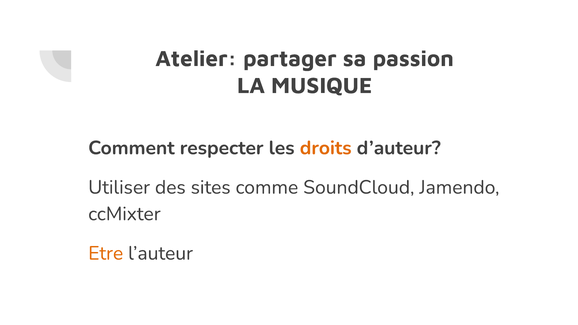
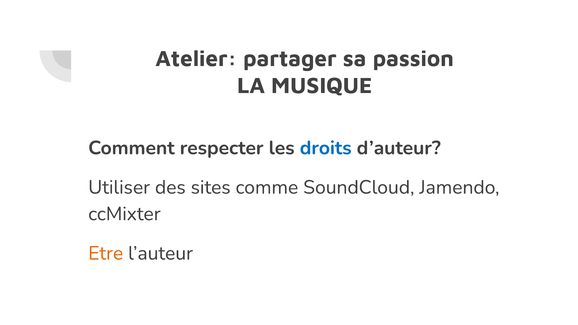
droits colour: orange -> blue (326, 148)
